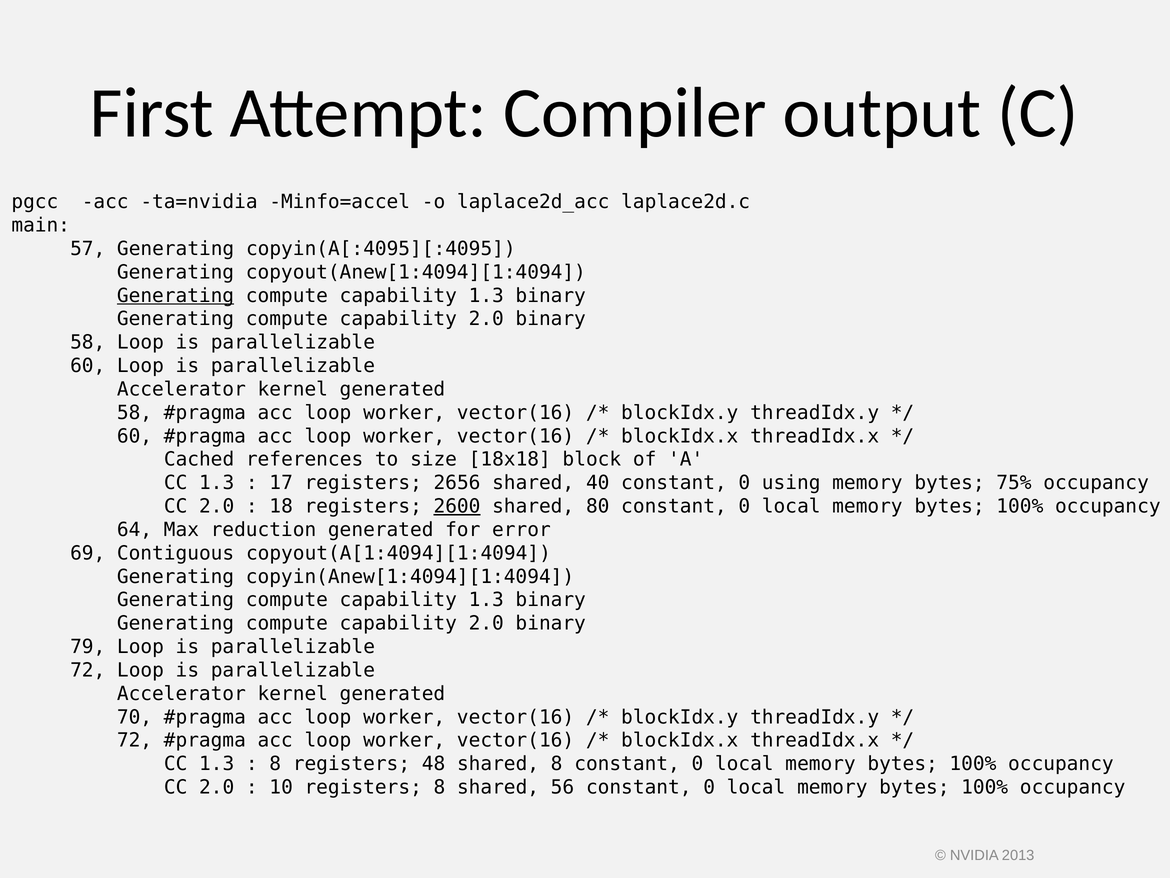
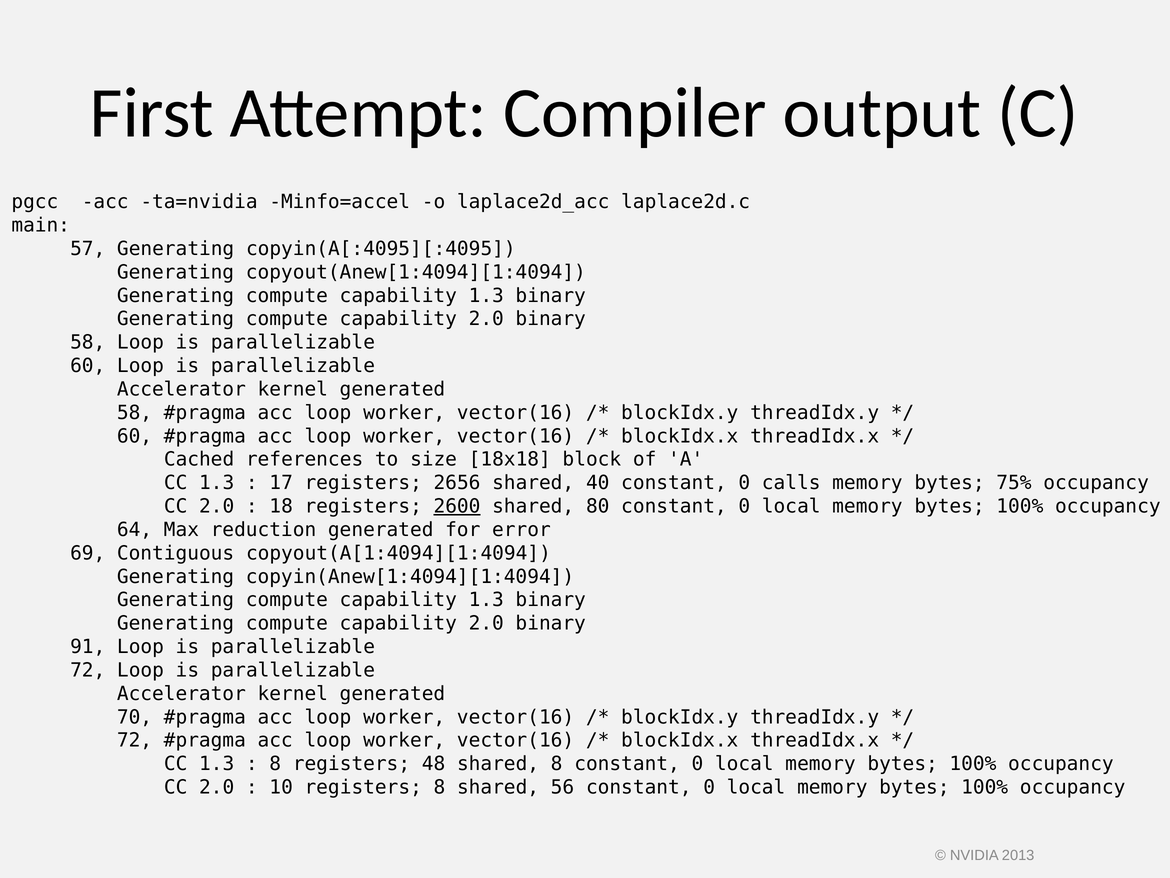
Generating underline: present -> none (176, 295)
using: using -> calls (791, 483)
79: 79 -> 91 (88, 646)
